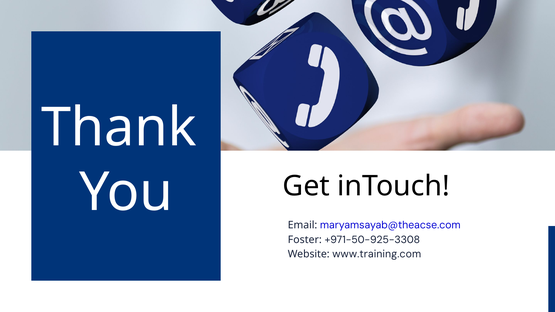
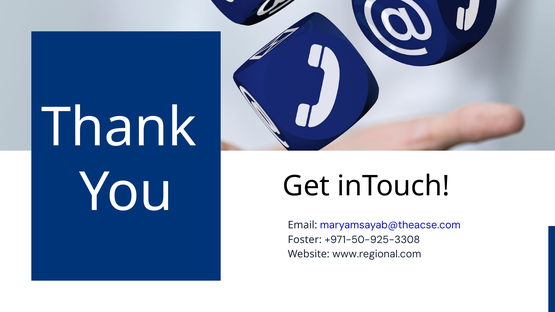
www.training.com: www.training.com -> www.regional.com (377, 254)
